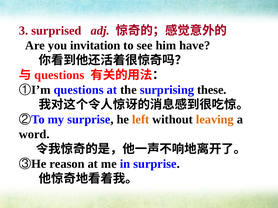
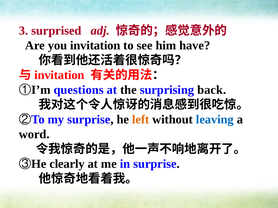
questions: questions -> invitation (59, 75)
these: these -> back (212, 90)
leaving colour: orange -> blue (215, 120)
reason: reason -> clearly (67, 164)
